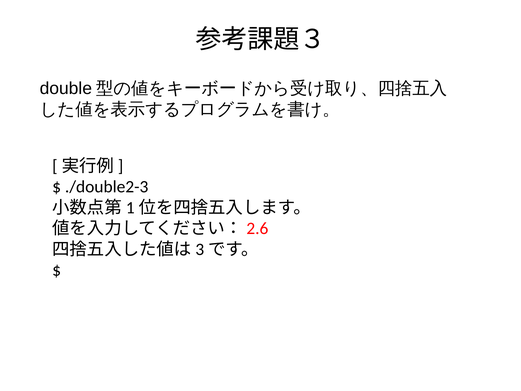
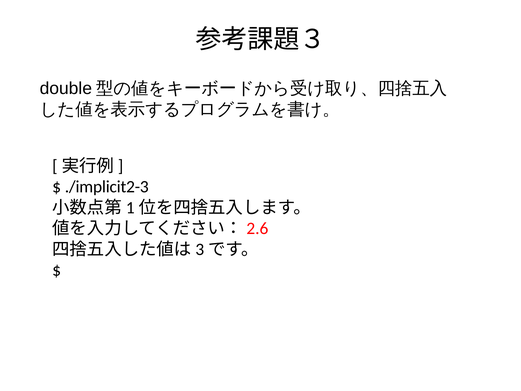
./double2-3: ./double2-3 -> ./implicit2-3 (107, 187)
